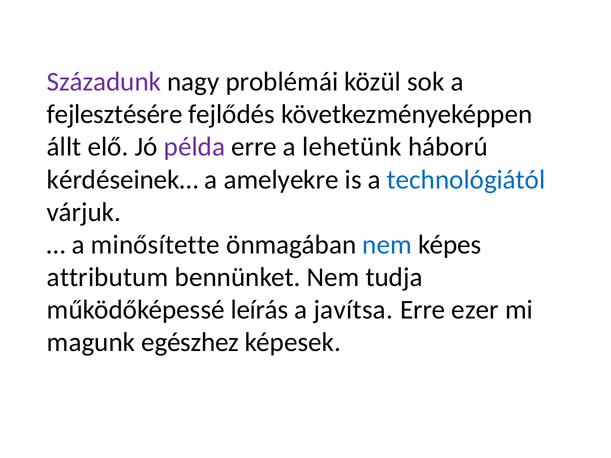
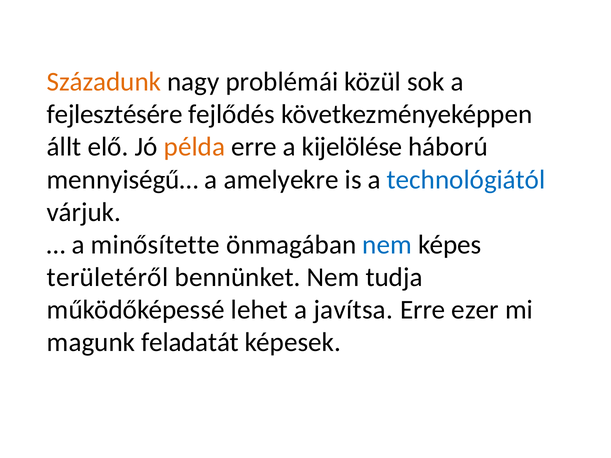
Századunk colour: purple -> orange (104, 82)
példa colour: purple -> orange (194, 147)
lehetünk: lehetünk -> kijelölése (352, 147)
kérdéseinek…: kérdéseinek… -> mennyiségű… (123, 180)
attributum: attributum -> területéről (108, 277)
leírás: leírás -> lehet (259, 310)
egészhez: egészhez -> feladatát (190, 343)
